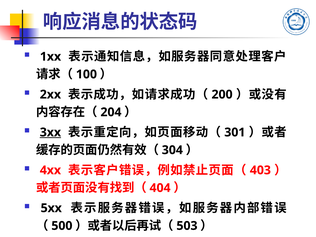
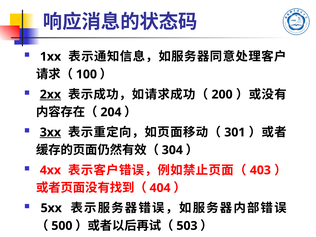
2xx underline: none -> present (50, 94)
